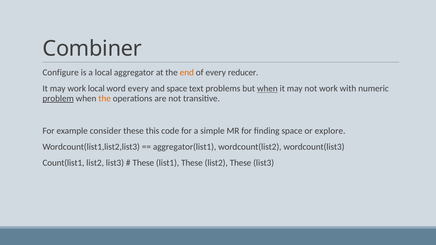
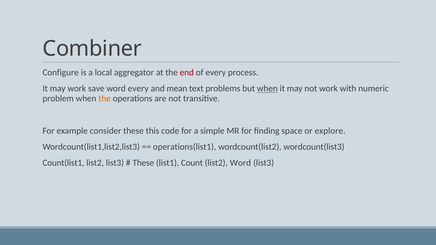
end colour: orange -> red (187, 72)
reducer: reducer -> process (243, 72)
work local: local -> save (96, 89)
and space: space -> mean (177, 89)
problem underline: present -> none (58, 98)
aggregator(list1: aggregator(list1 -> operations(list1 (185, 147)
list1 These: These -> Count (192, 163)
list2 These: These -> Word (240, 163)
